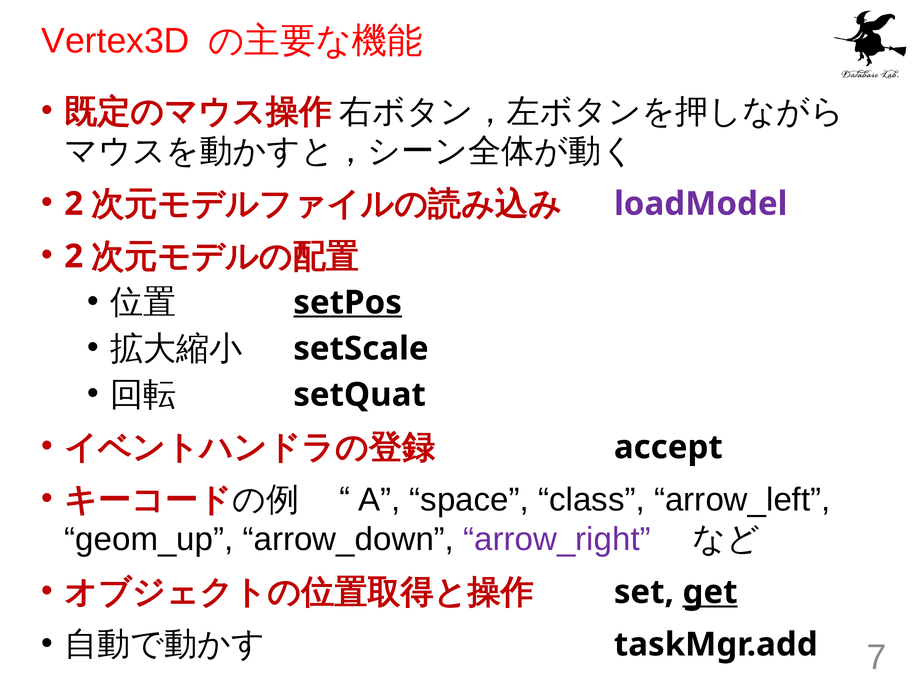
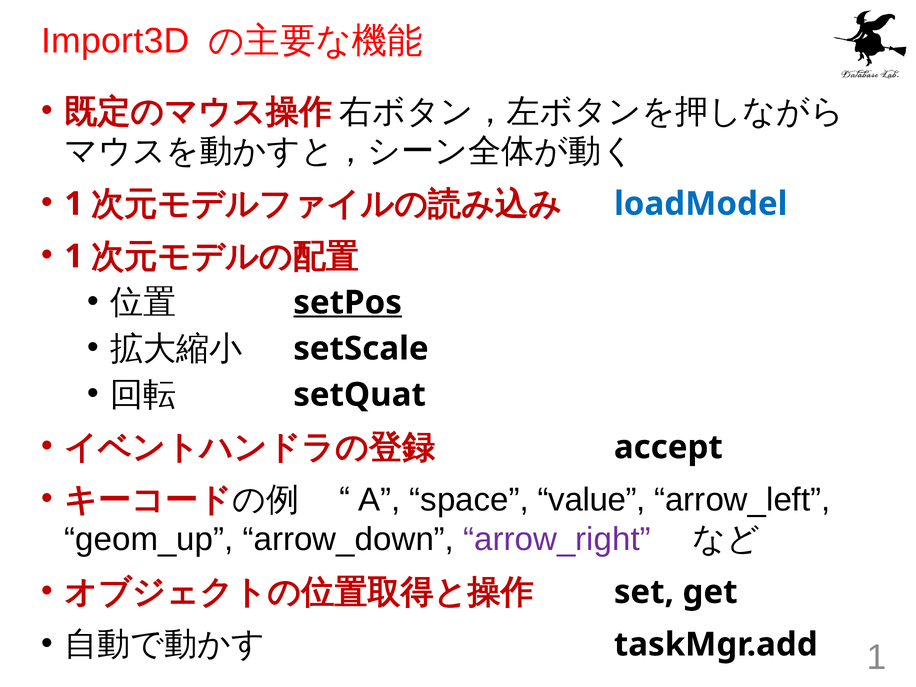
Vertex3D: Vertex3D -> Import3D (115, 41)
2: 2 -> 1 (74, 204)
loadModel colour: purple -> blue (701, 204)
2: 2 -> 1 (74, 256)
class: class -> value (592, 500)
get underline: present -> none (710, 592)
taskMgr.add 7: 7 -> 1 (877, 657)
